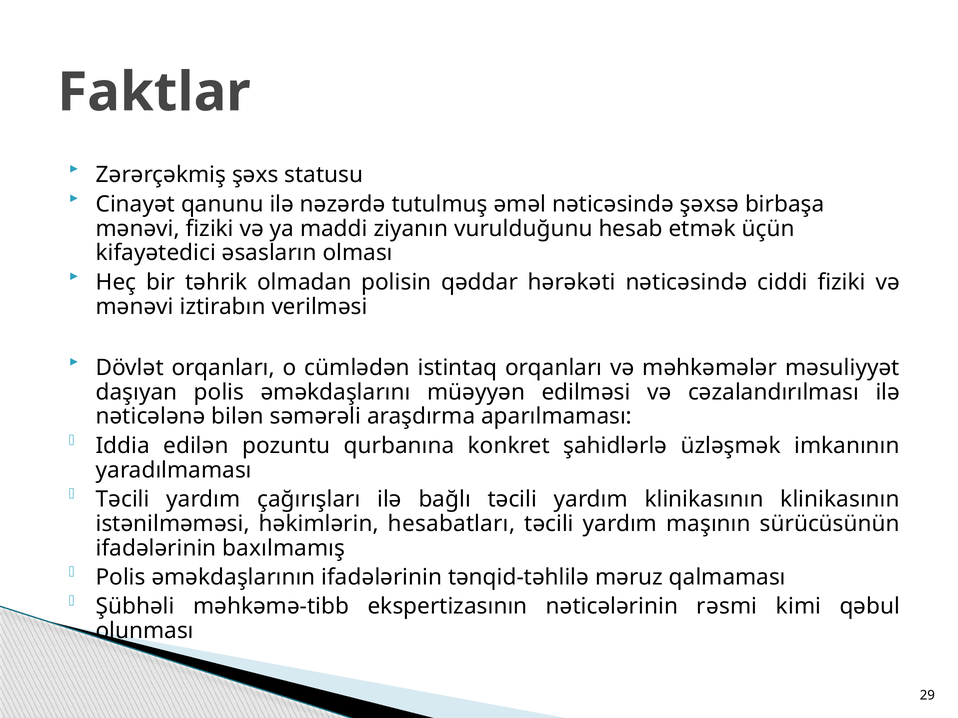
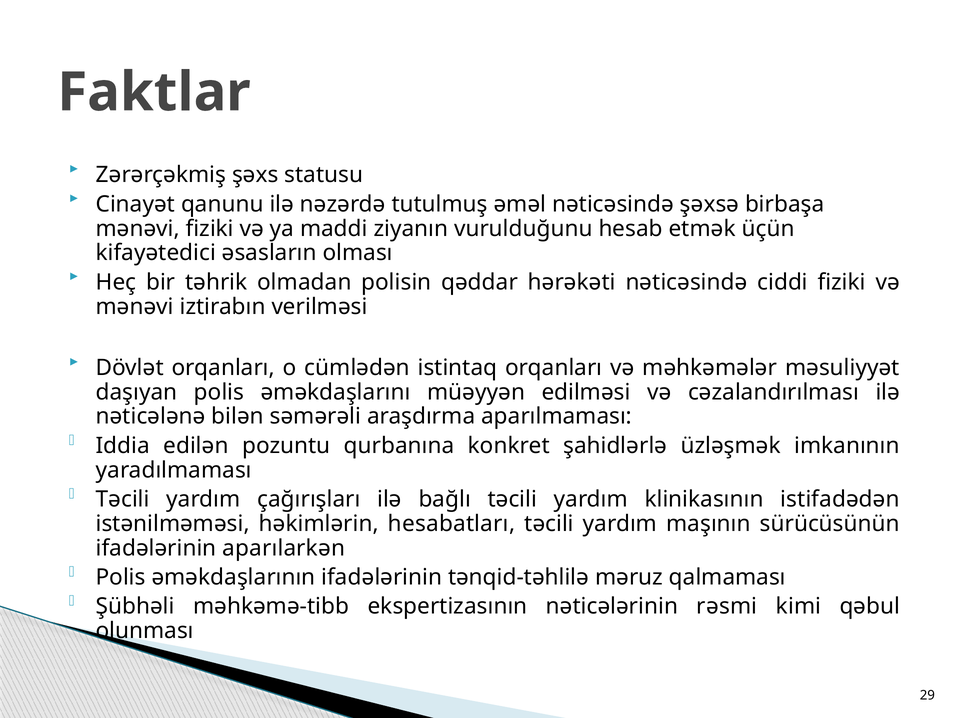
klinikasının klinikasının: klinikasının -> istifadədən (840, 500)
baxılmamış: baxılmamış -> aparılarkən (284, 549)
